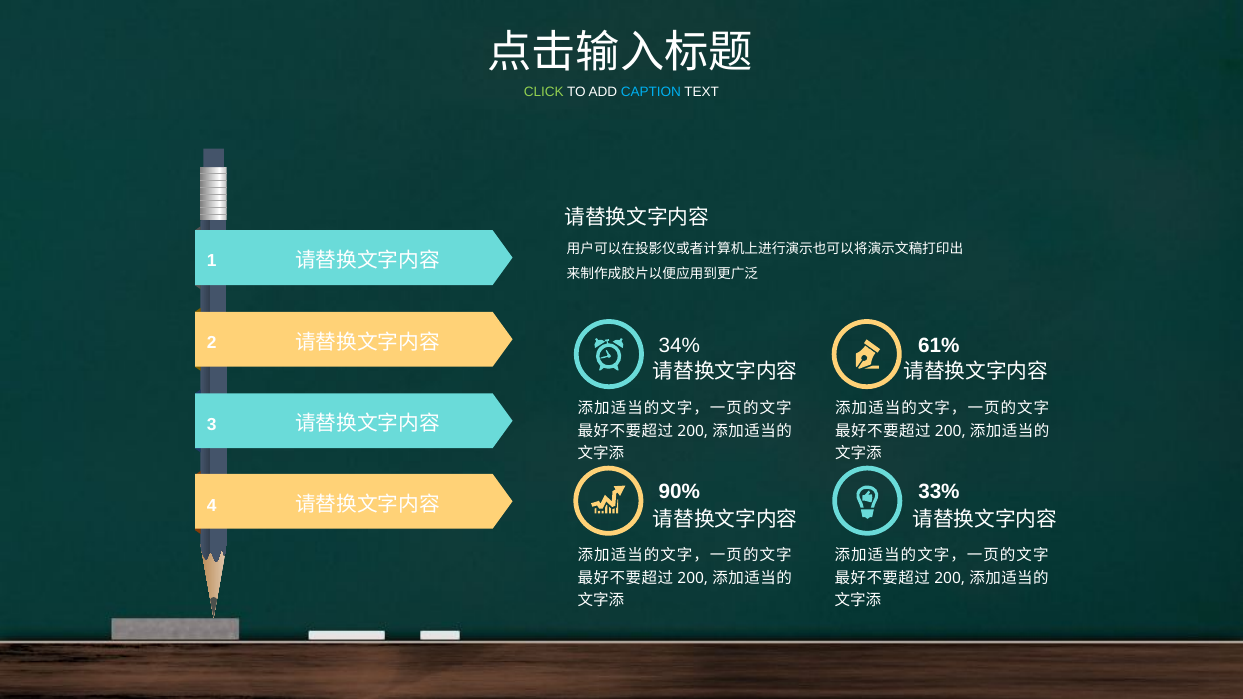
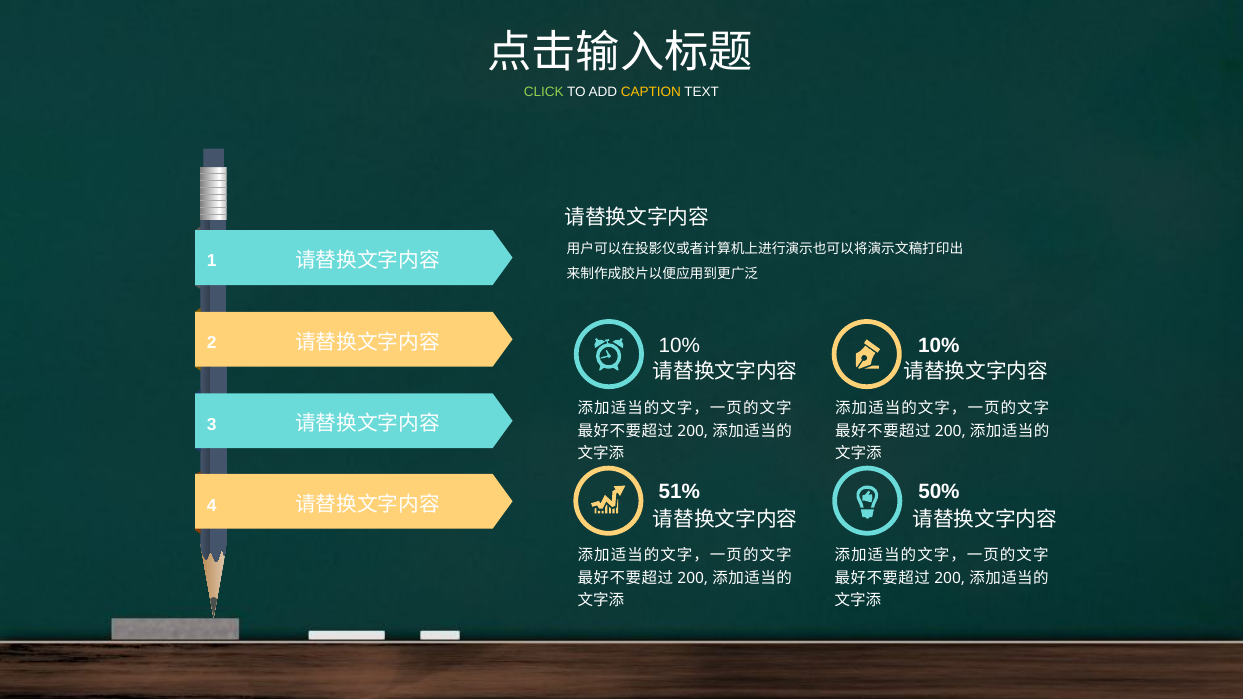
CAPTION colour: light blue -> yellow (651, 92)
34%: 34% -> 10% (679, 346)
61%: 61% -> 10% (939, 346)
90%: 90% -> 51% (679, 492)
33%: 33% -> 50% (939, 492)
